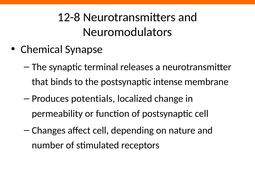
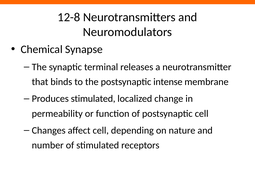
Produces potentials: potentials -> stimulated (93, 99)
